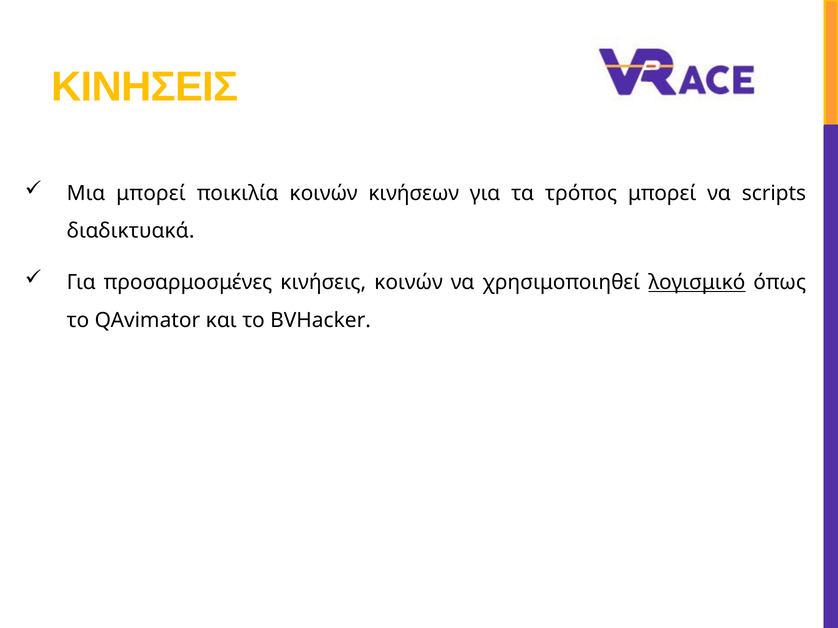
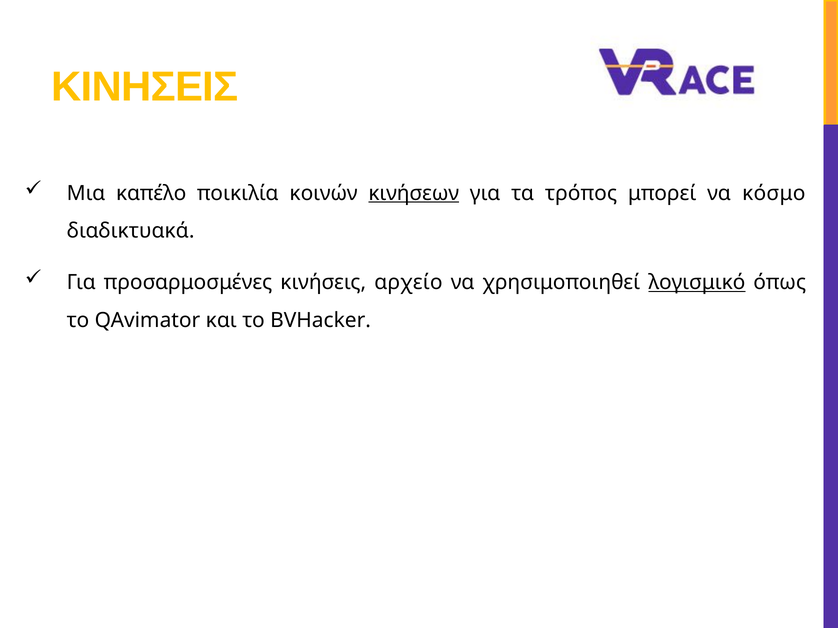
Μια μπορεί: μπορεί -> καπέλο (151, 193)
κινήσεων underline: none -> present (414, 193)
scripts: scripts -> κόσμο (774, 193)
κινήσεις κοινών: κοινών -> αρχείο (408, 283)
